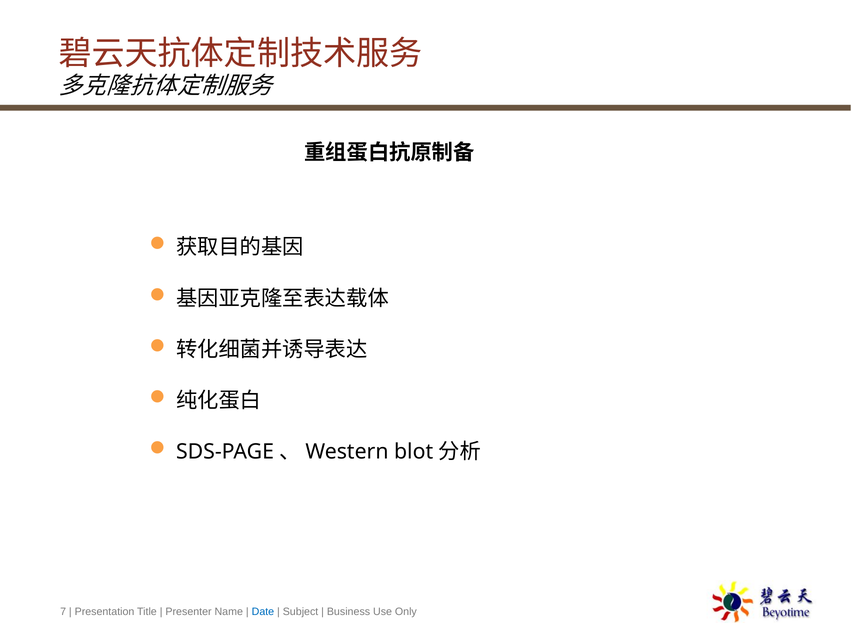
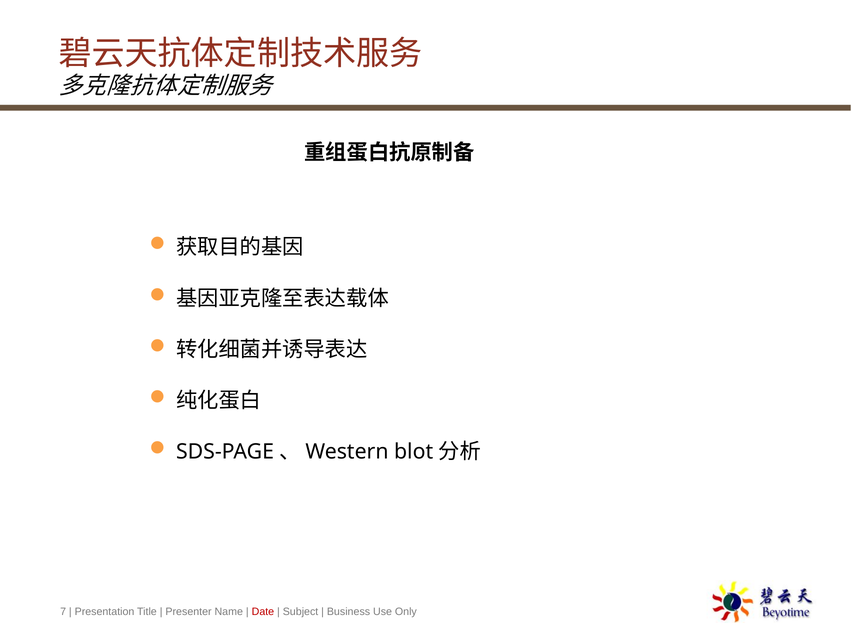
Date colour: blue -> red (263, 611)
